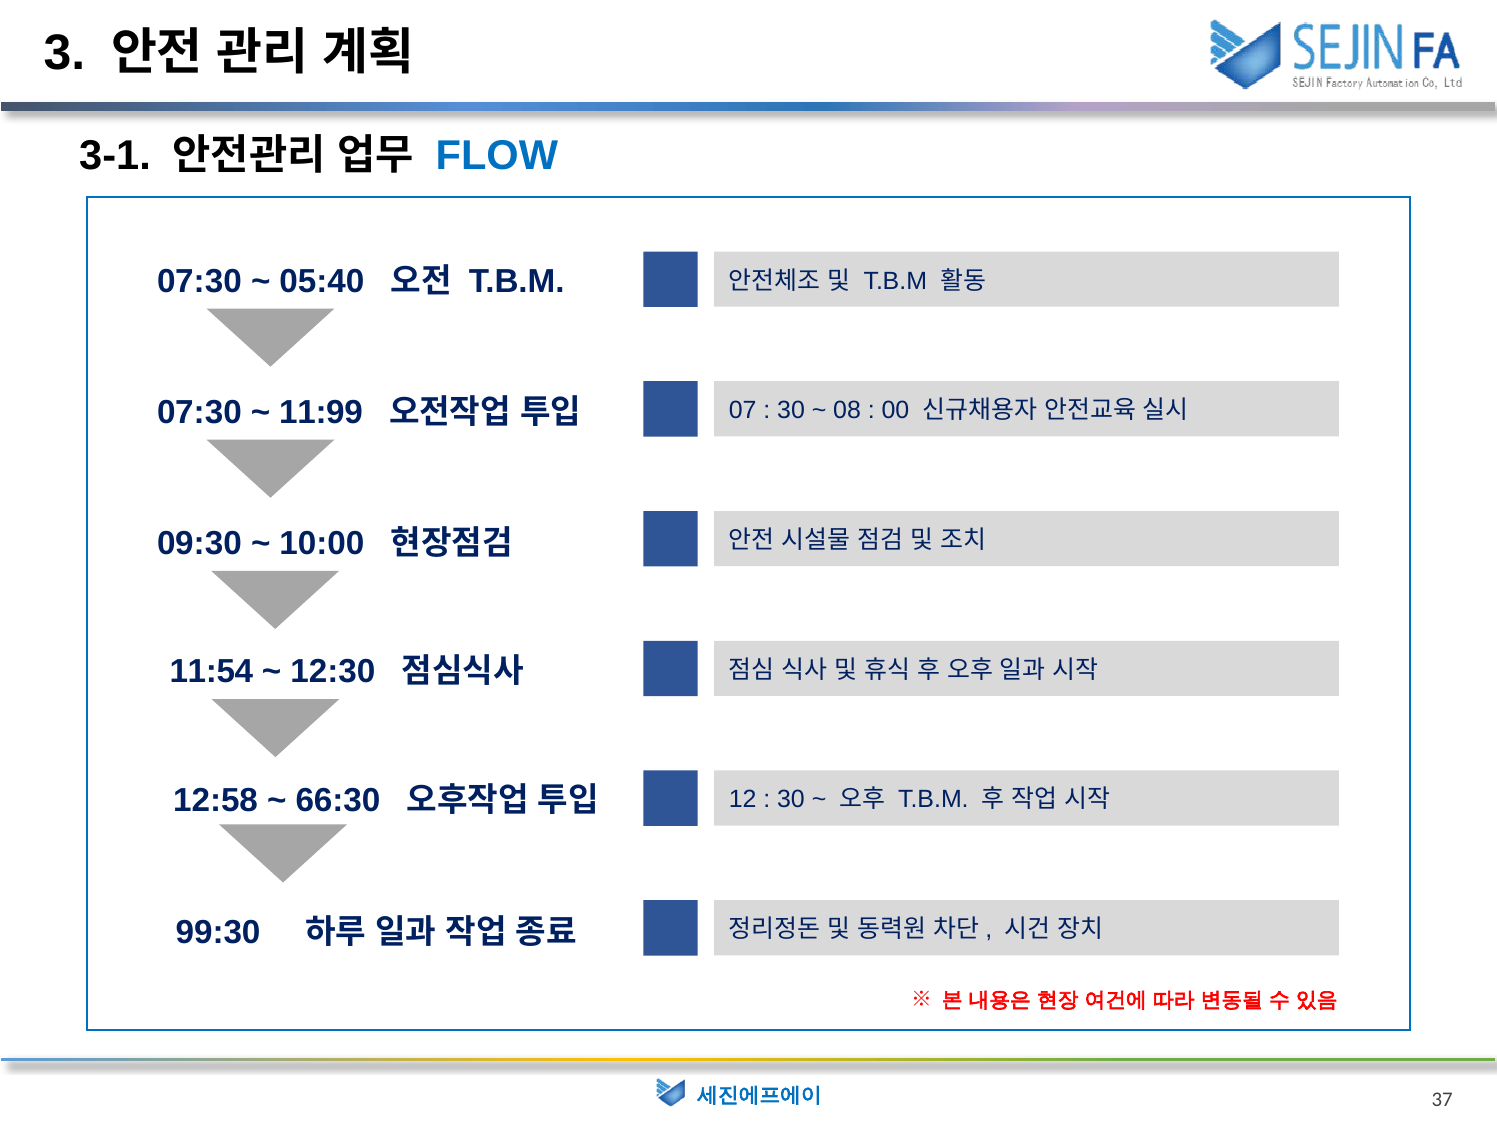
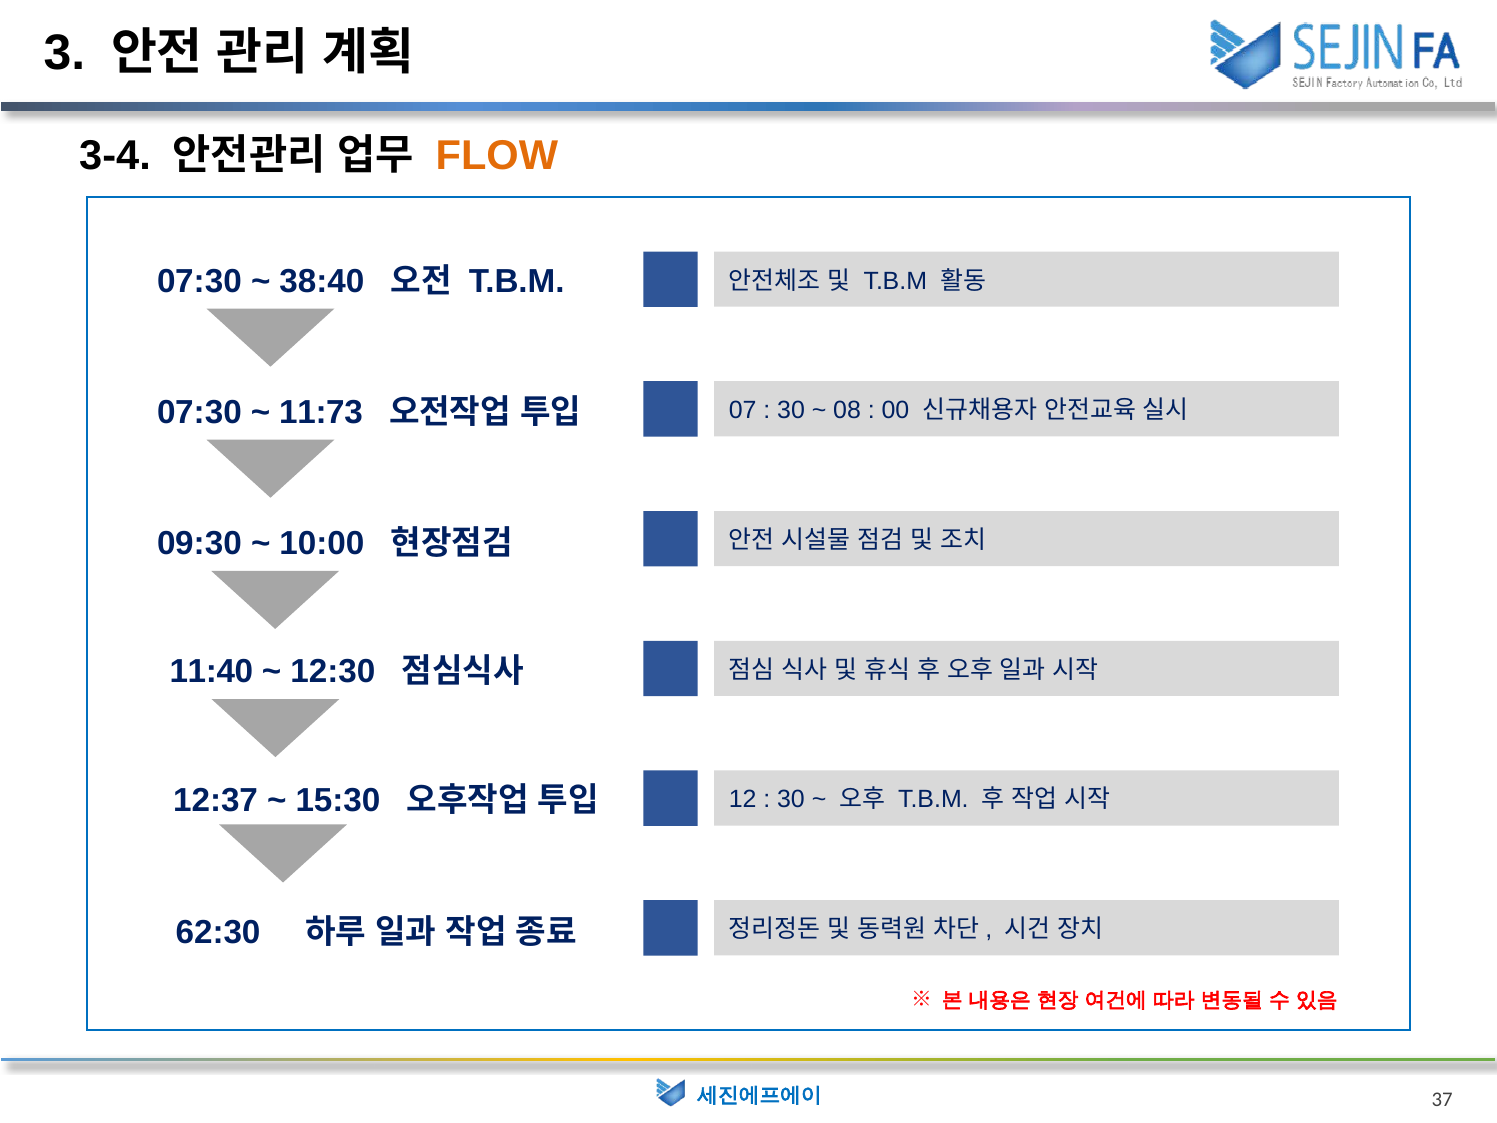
3-1: 3-1 -> 3-4 (115, 155)
FLOW colour: blue -> orange (497, 155)
05:40: 05:40 -> 38:40 (322, 281)
11:99: 11:99 -> 11:73 (321, 412)
11:54: 11:54 -> 11:40 (211, 672)
12:58: 12:58 -> 12:37 (216, 800)
66:30: 66:30 -> 15:30 (338, 800)
99:30: 99:30 -> 62:30 (218, 933)
